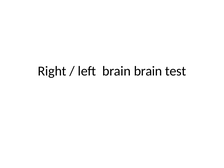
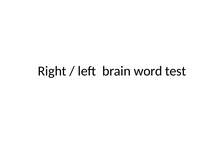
brain brain: brain -> word (148, 71)
